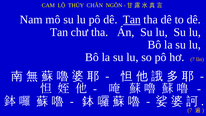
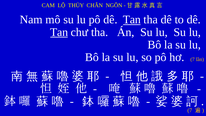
Tan underline: none -> present (59, 32)
